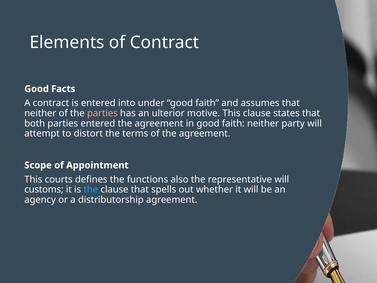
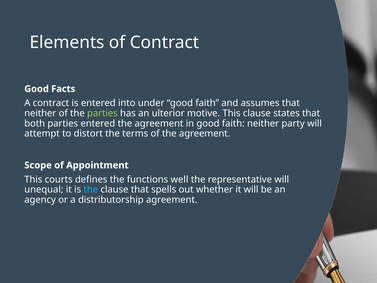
parties colour: pink -> light green (102, 113)
also: also -> well (179, 179)
customs: customs -> unequal (44, 189)
